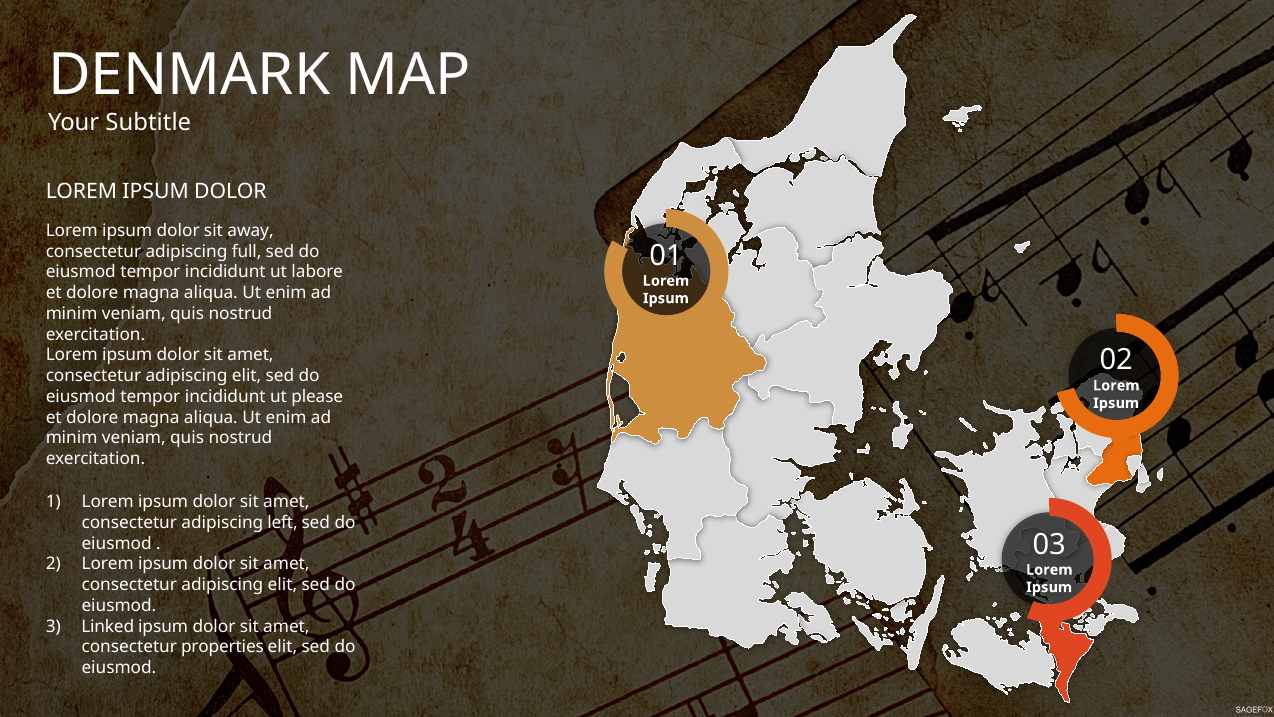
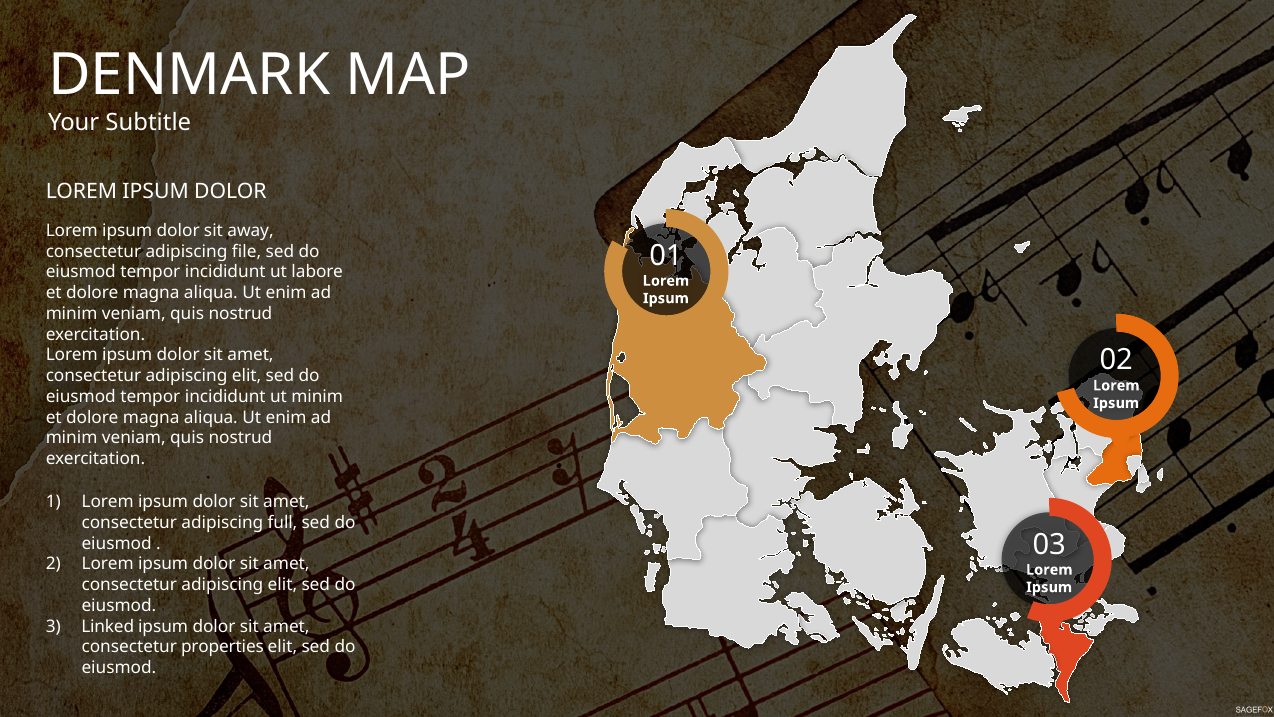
full: full -> file (247, 251)
ut please: please -> minim (317, 396)
left: left -> full (282, 522)
